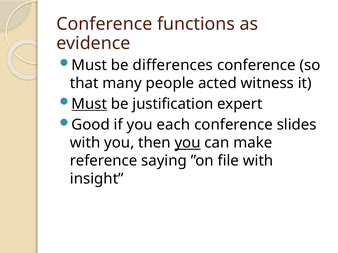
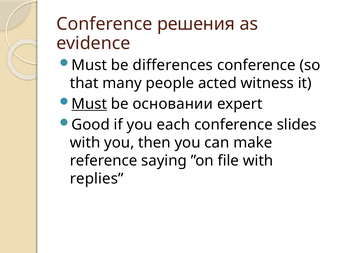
functions: functions -> решения (196, 24)
justification: justification -> основании (173, 104)
you underline: present -> none (188, 143)
insight: insight -> replies (97, 179)
